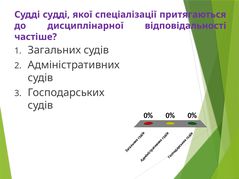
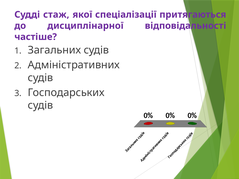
Судді судді: судді -> стаж (56, 15)
